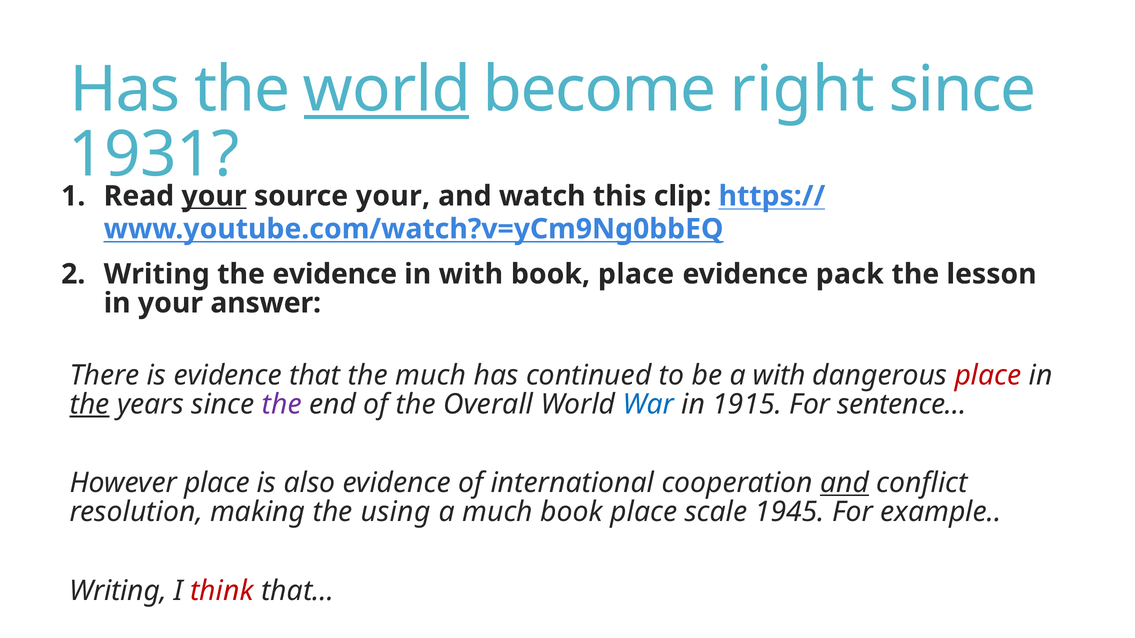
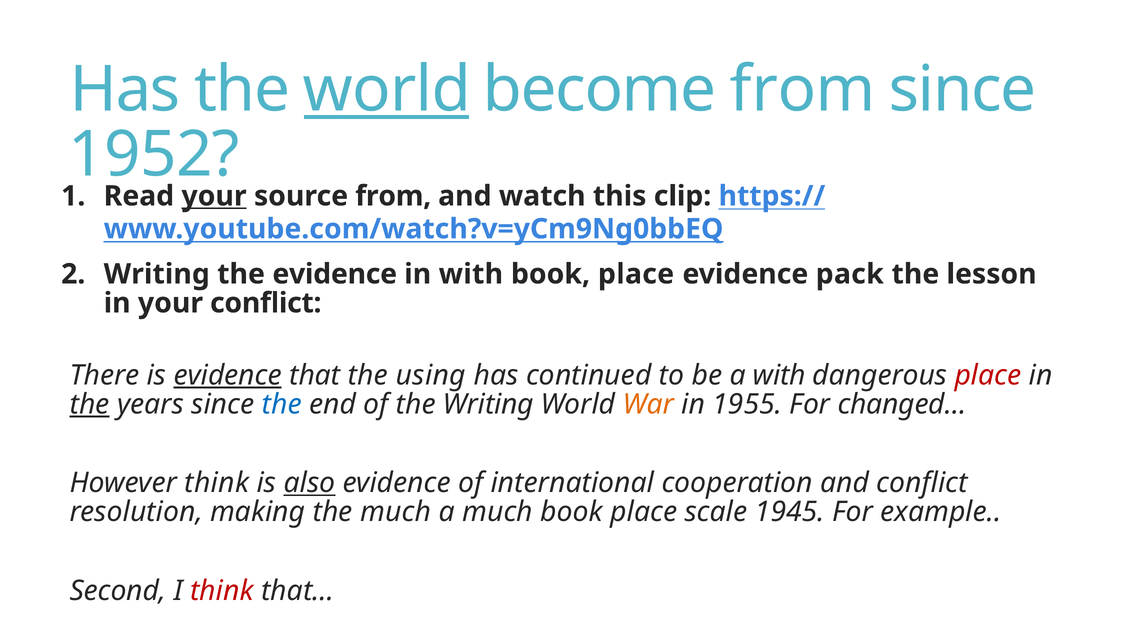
become right: right -> from (803, 90)
1931: 1931 -> 1952 (154, 155)
source your: your -> from (393, 196)
your answer: answer -> conflict (266, 303)
evidence underline: none -> present (228, 376)
the much: much -> using (431, 376)
the colour: purple -> blue (282, 404)
the Overall: Overall -> Writing (488, 404)
War colour: blue -> orange (648, 404)
1915: 1915 -> 1955 (747, 404)
sentence…: sentence… -> changed… (902, 404)
However place: place -> think (217, 483)
also underline: none -> present (309, 483)
and underline: present -> none (845, 483)
the using: using -> much (396, 512)
Writing: Writing -> Second (118, 591)
